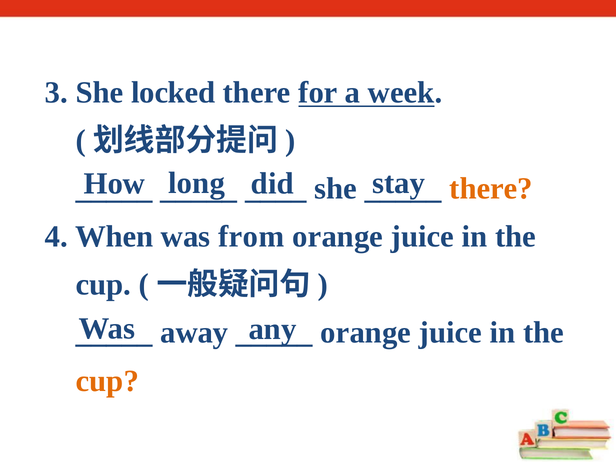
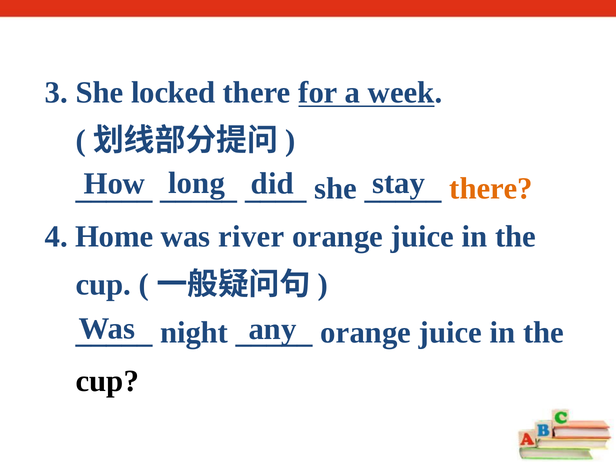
When: When -> Home (114, 237)
from: from -> river (251, 237)
away: away -> night (194, 333)
cup colour: orange -> black (107, 381)
